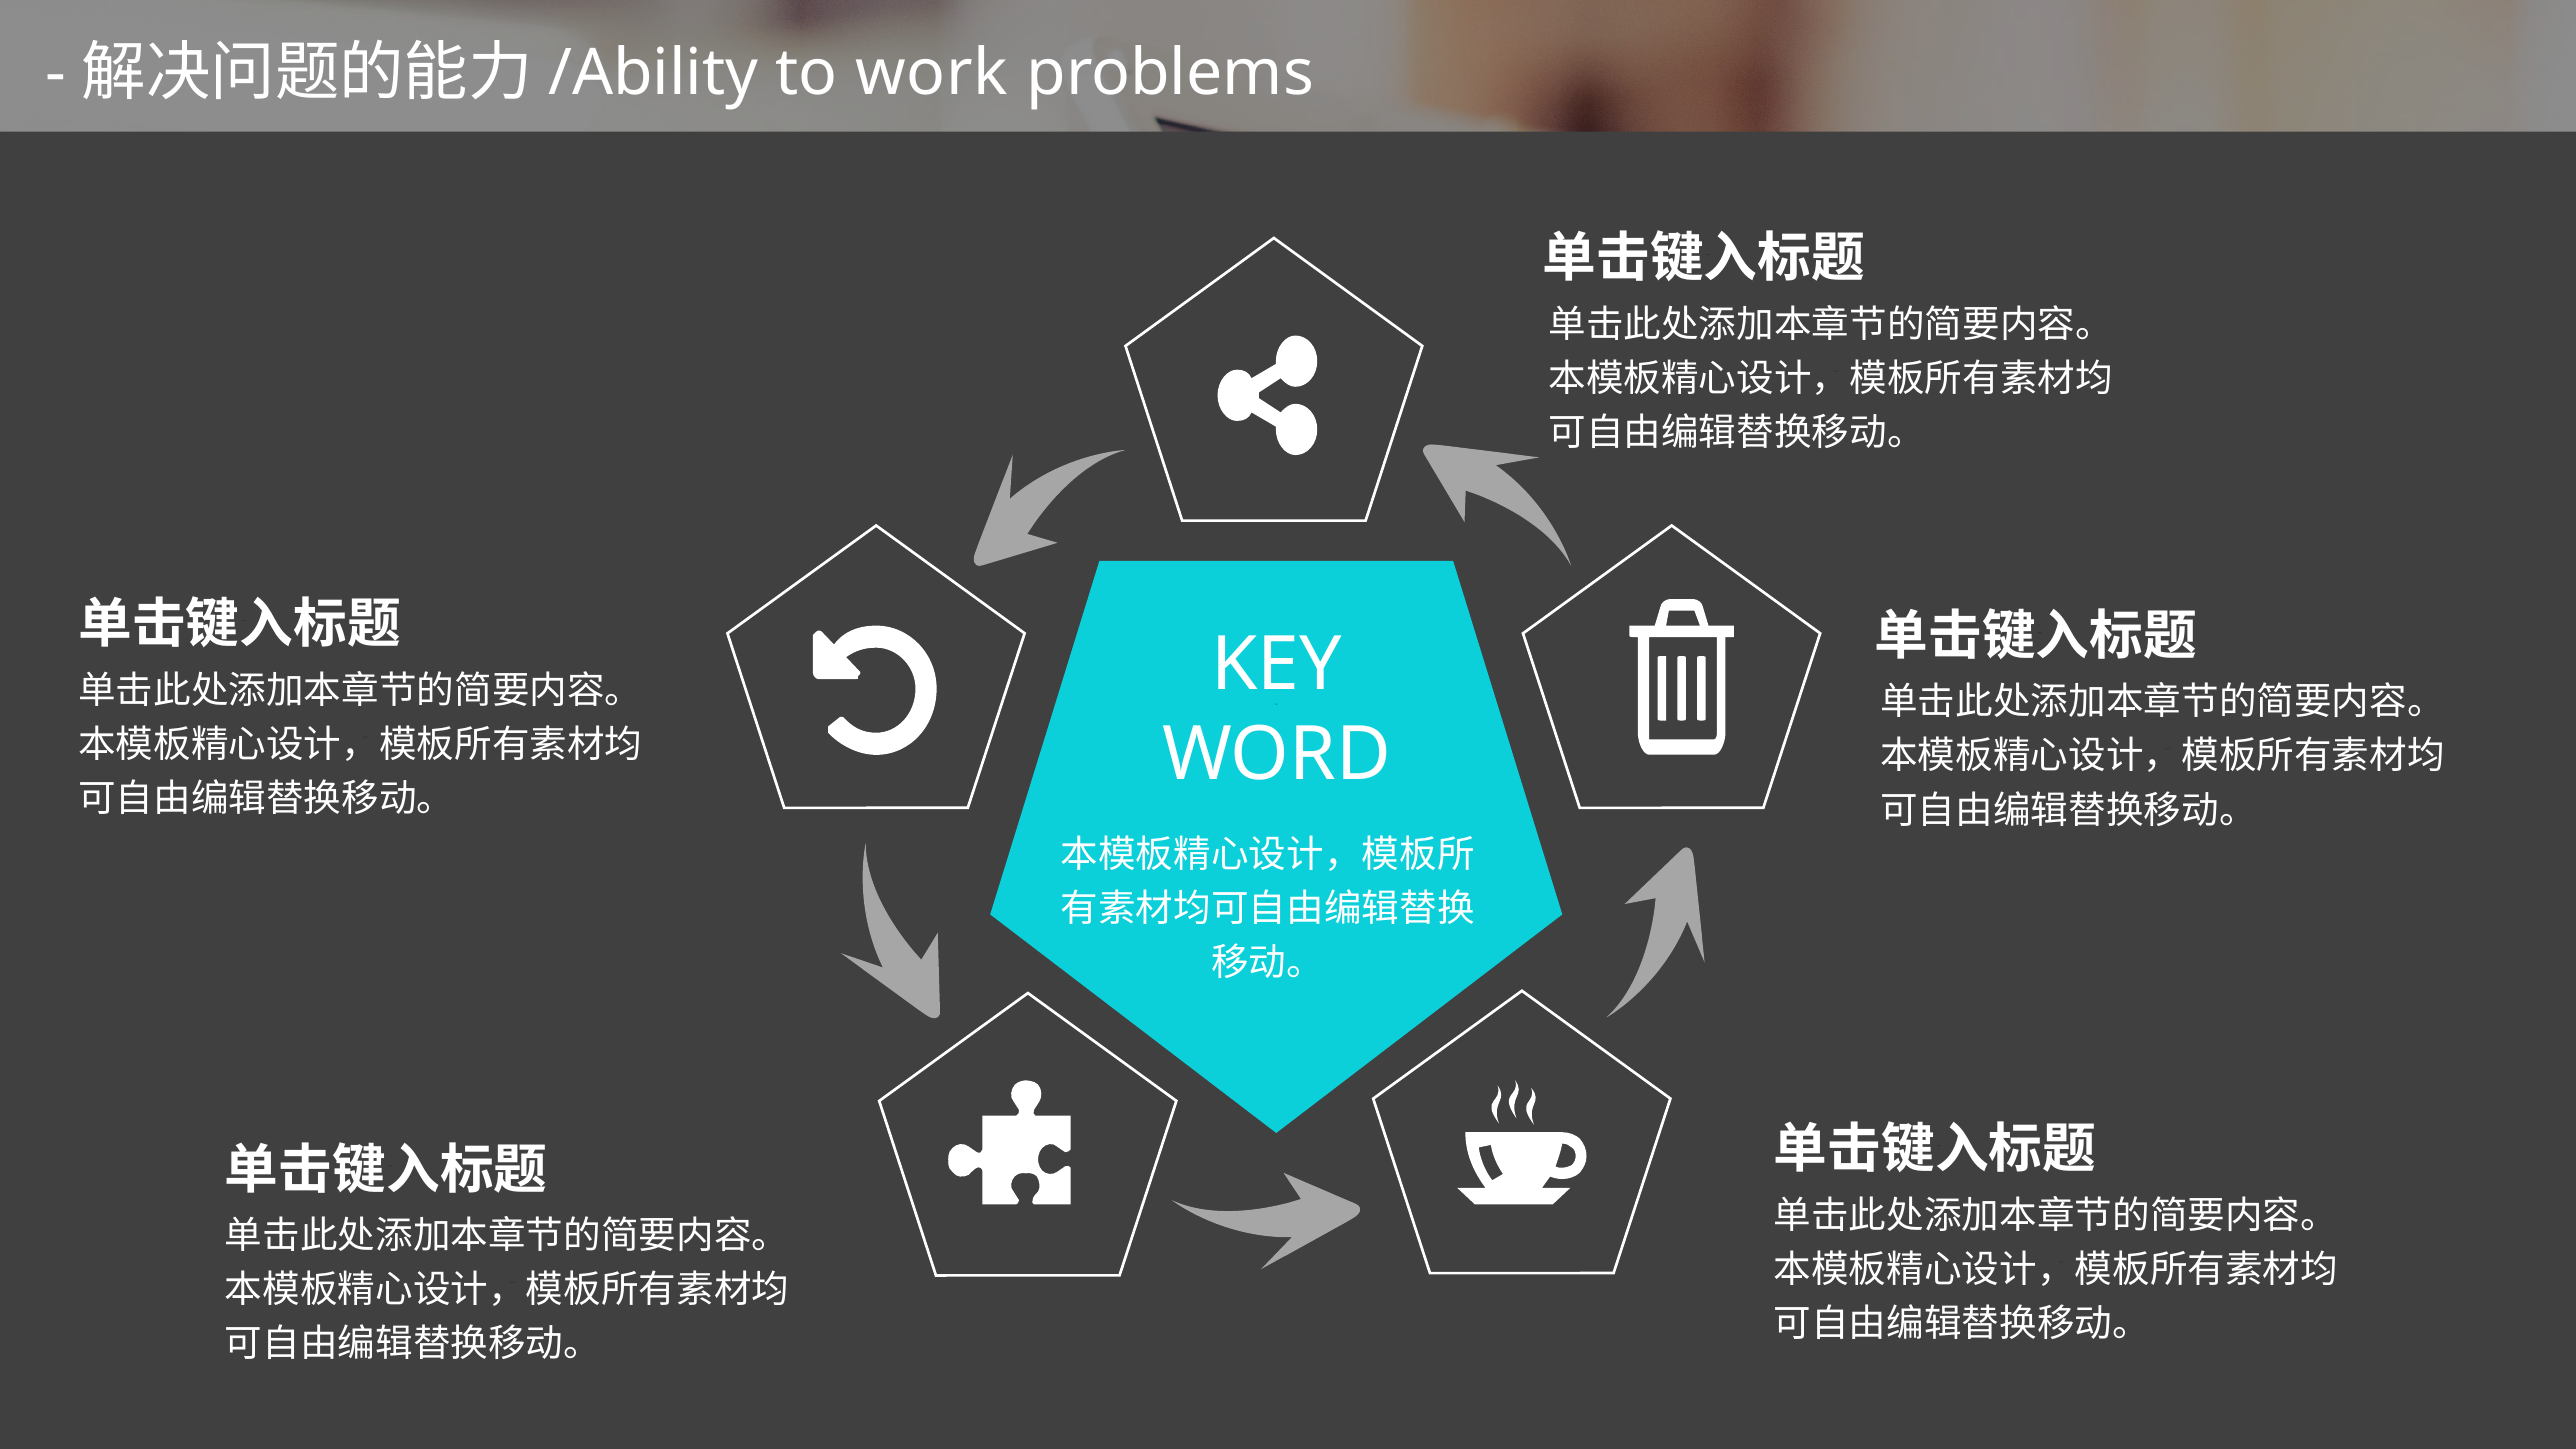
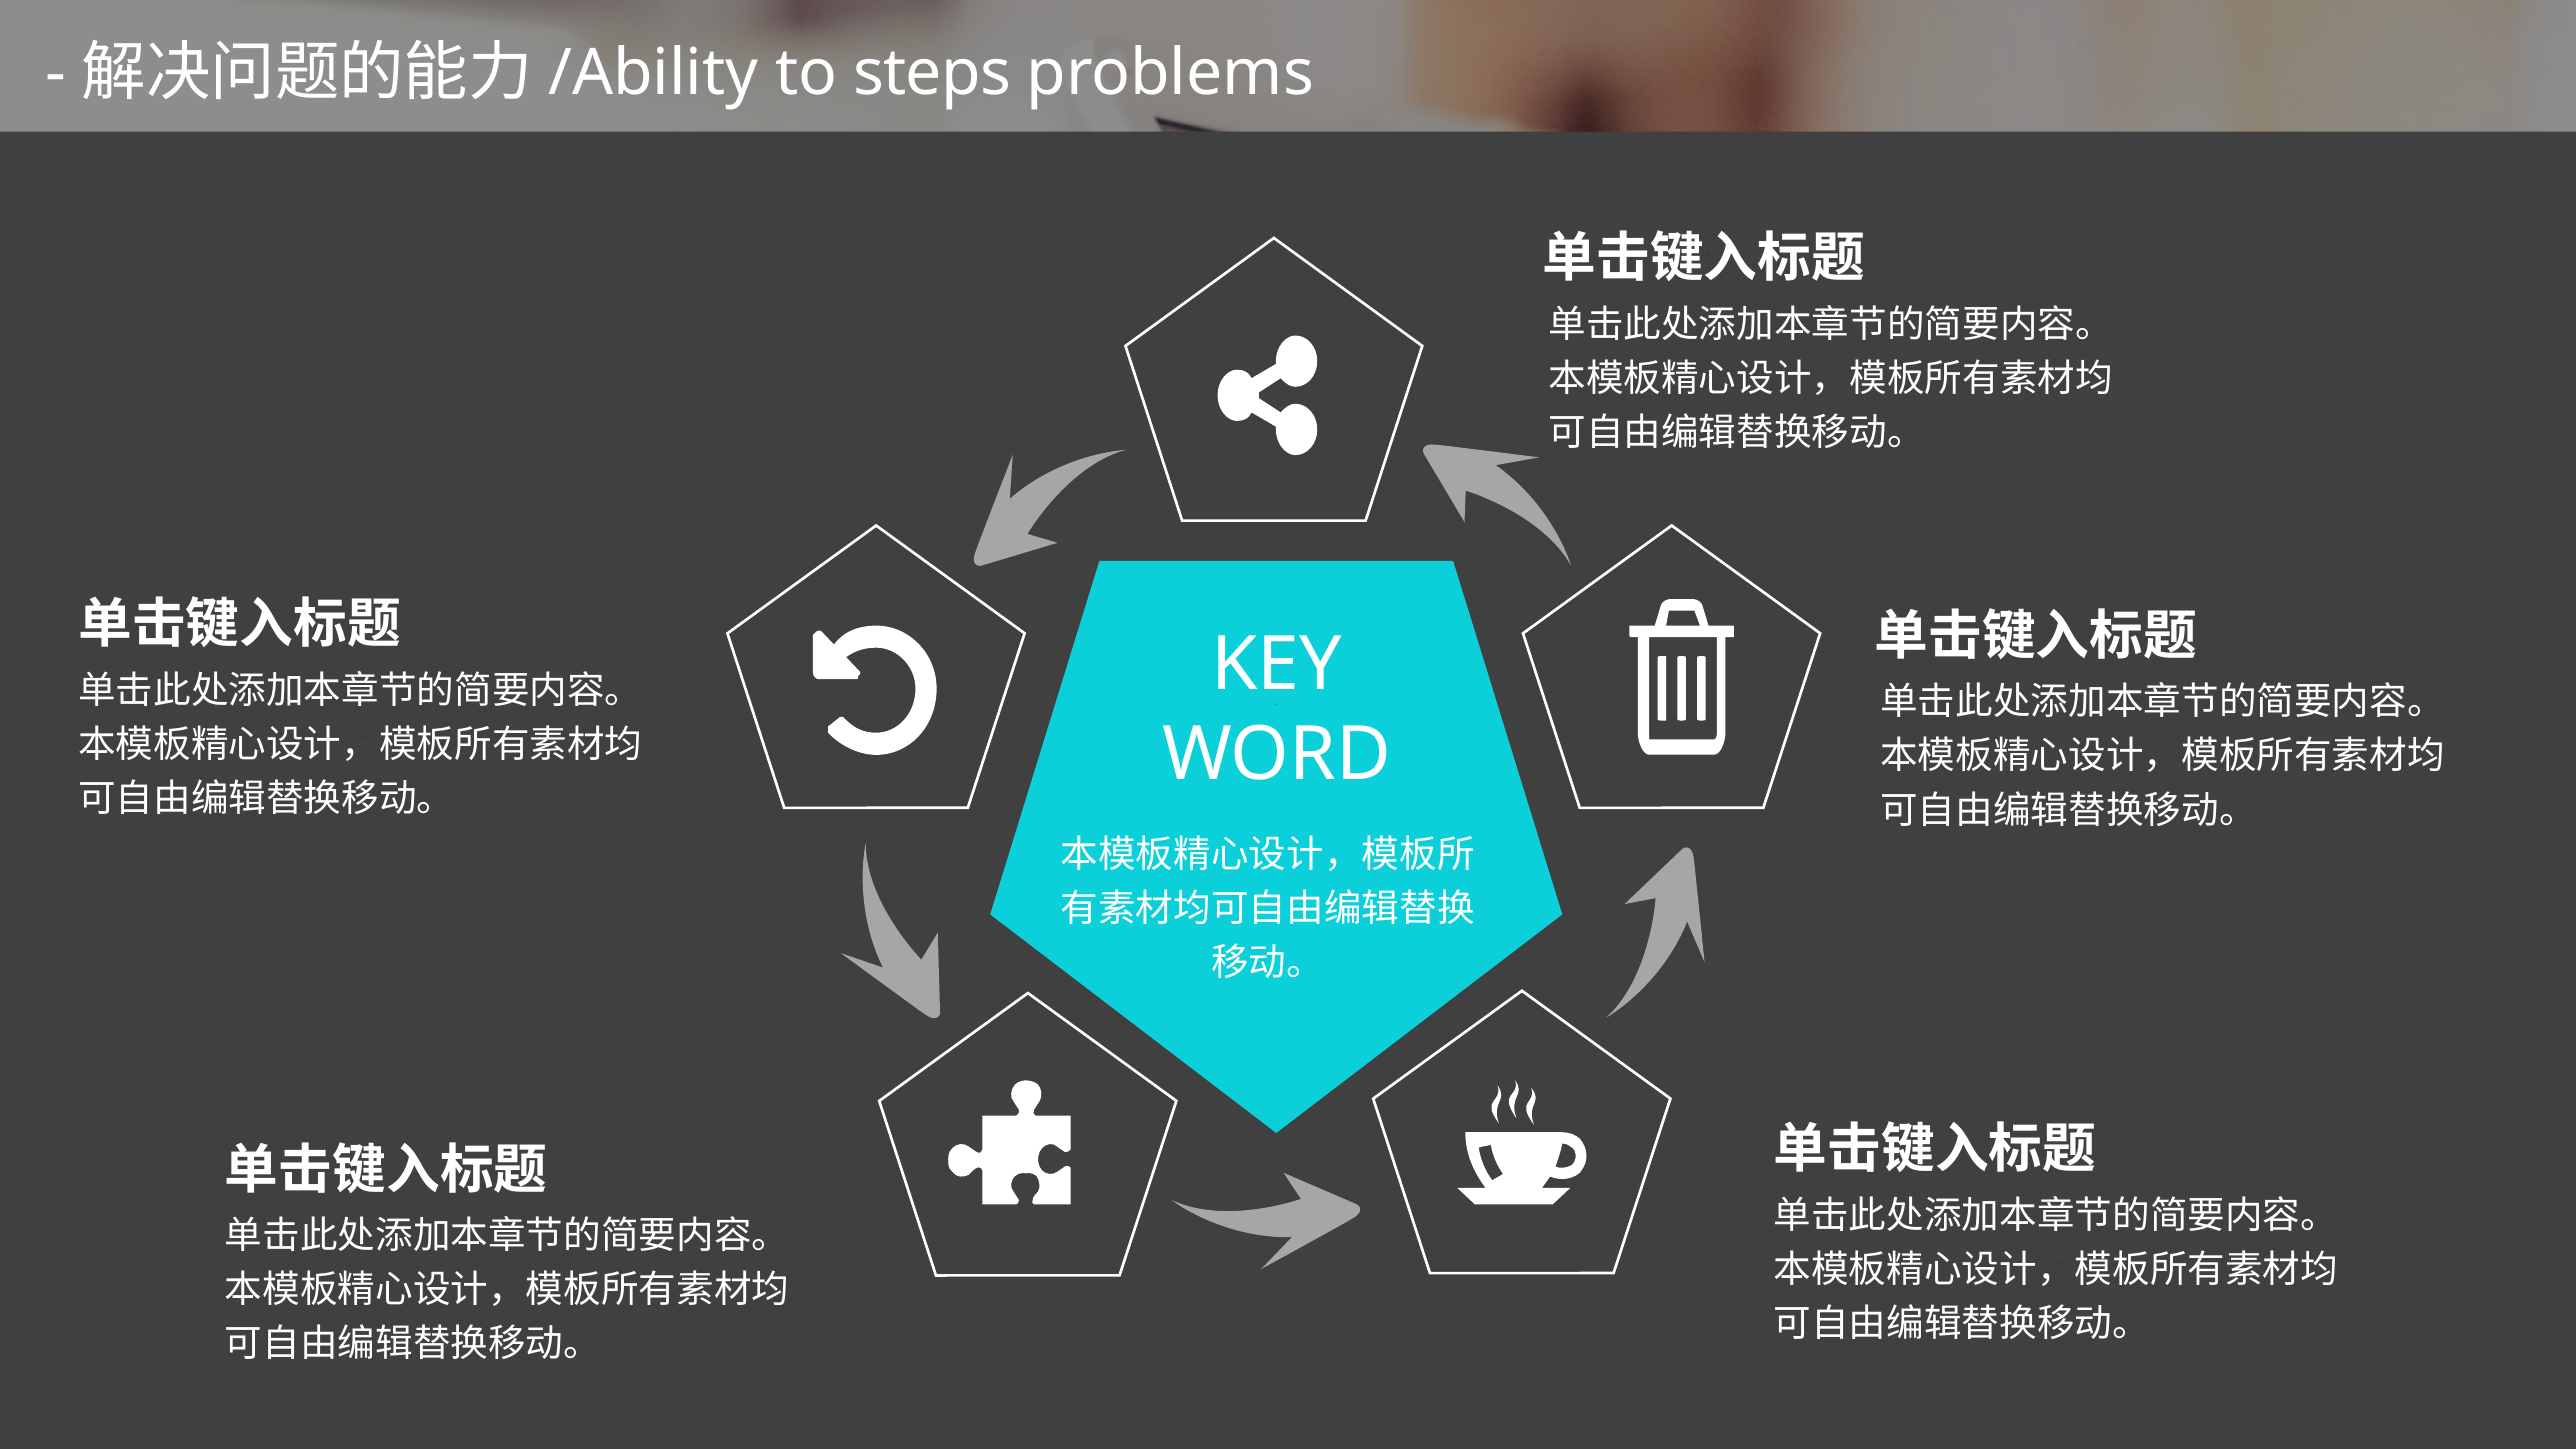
work: work -> steps (932, 73)
